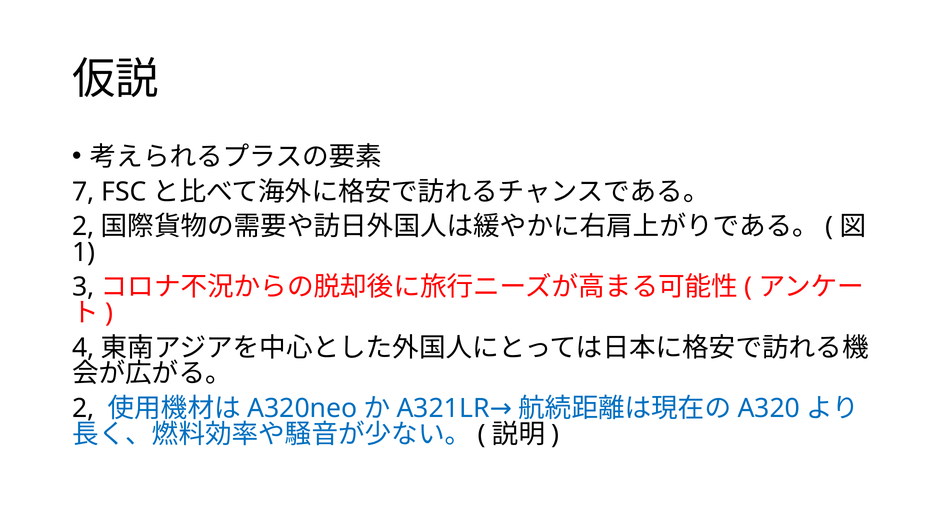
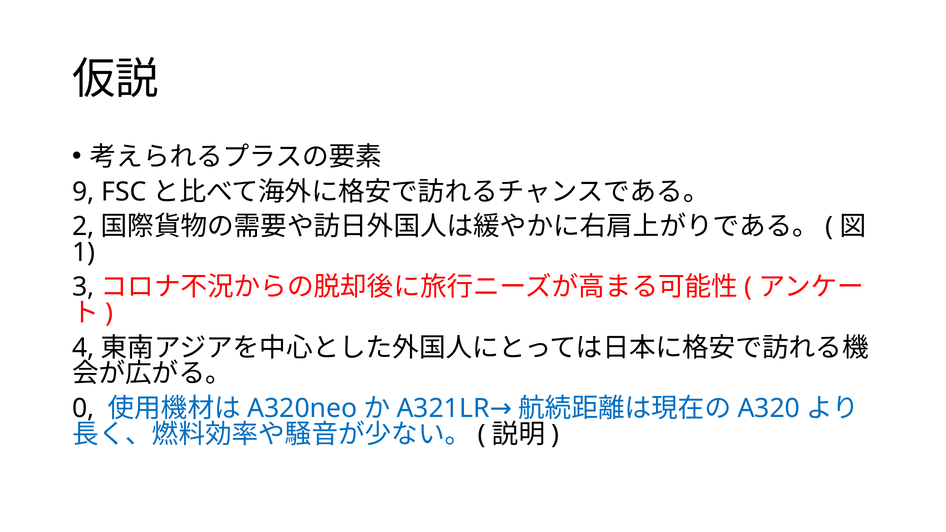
7: 7 -> 9 (83, 192)
2: 2 -> 0 (83, 409)
